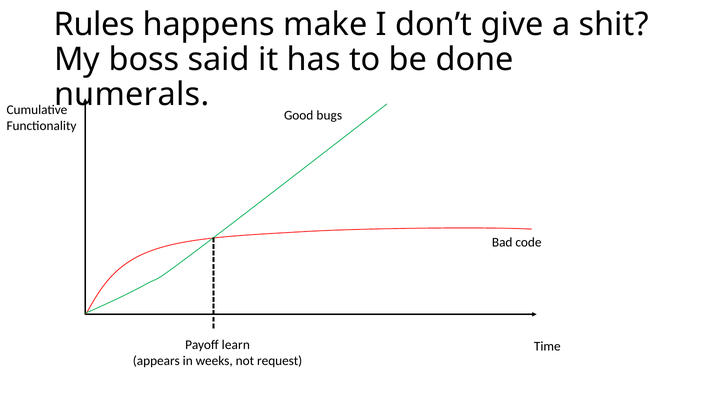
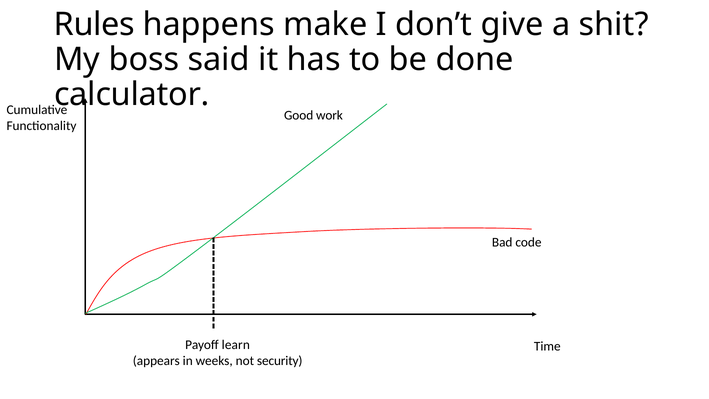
numerals: numerals -> calculator (132, 95)
bugs: bugs -> work (329, 115)
request: request -> security (280, 361)
